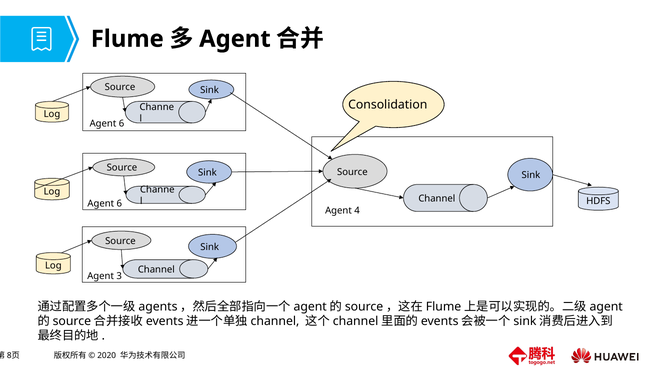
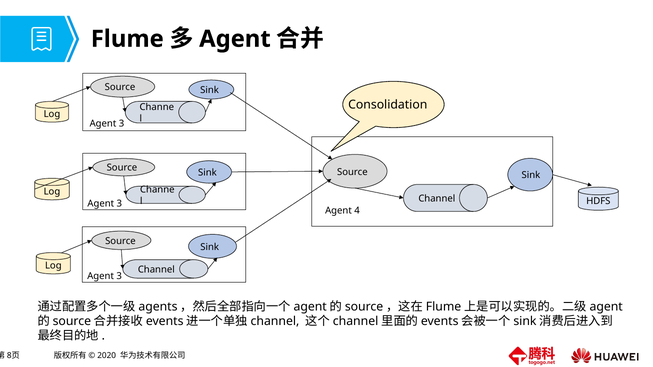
6: 6 -> 3 (121, 124)
6: 6 -> 3 (119, 204)
